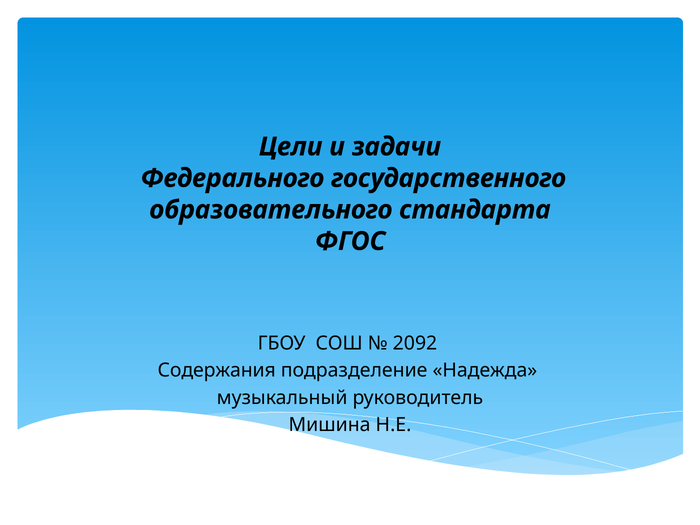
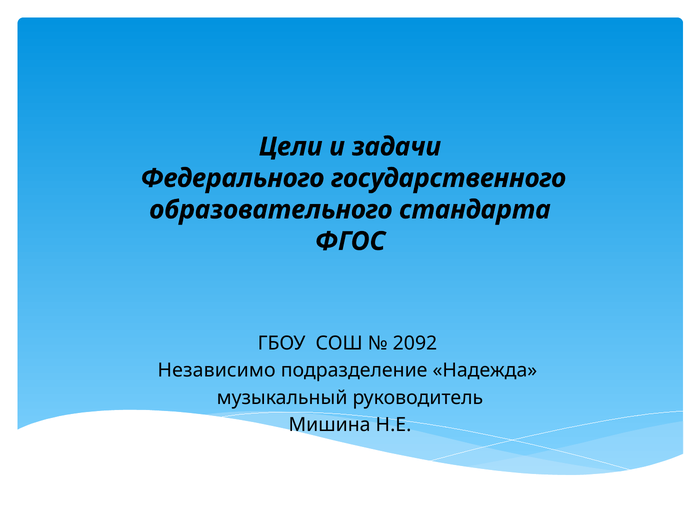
Содержания: Содержания -> Независимо (217, 371)
